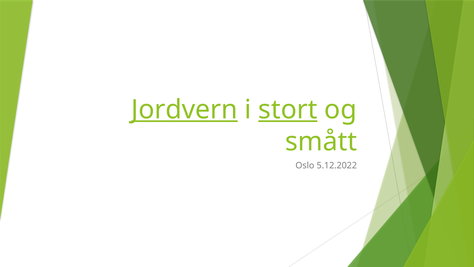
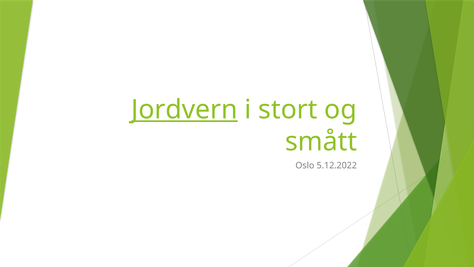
stort underline: present -> none (288, 110)
